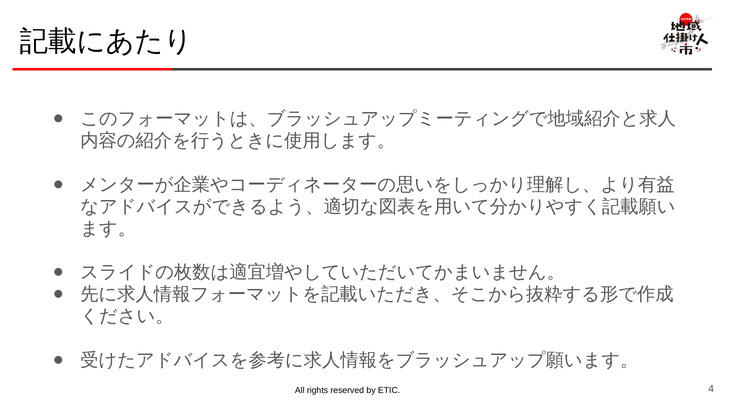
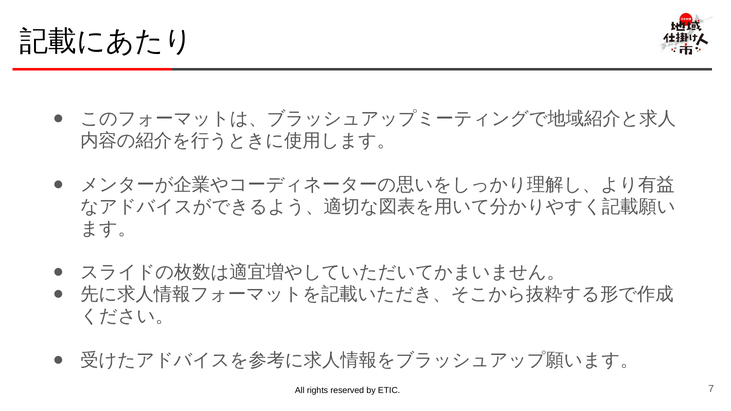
4: 4 -> 7 (711, 389)
